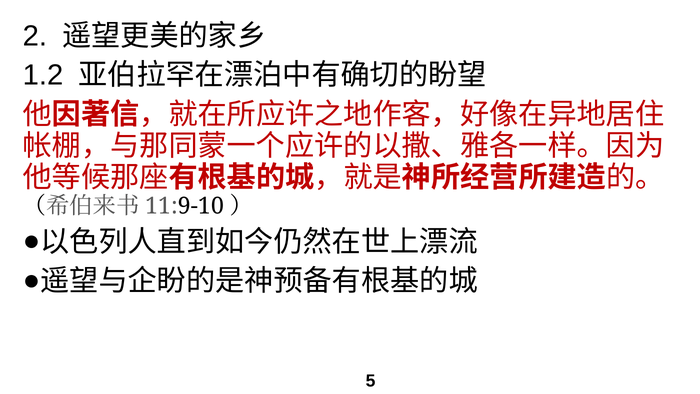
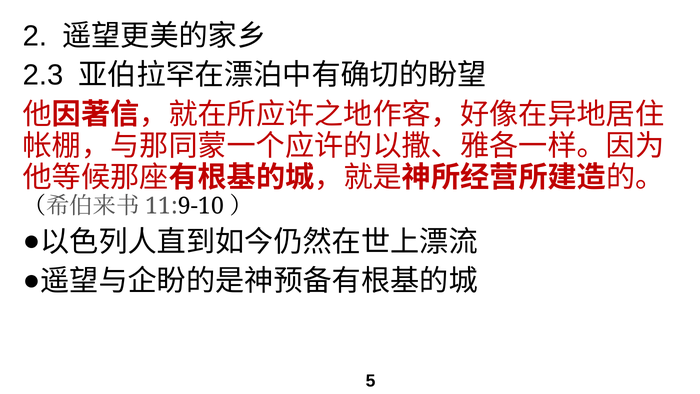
1.2: 1.2 -> 2.3 (43, 75)
